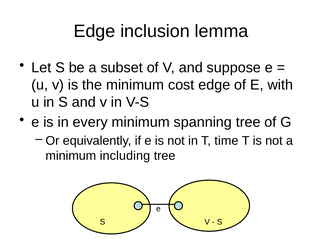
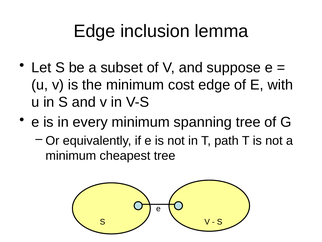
time: time -> path (227, 140)
including: including -> cheapest (125, 155)
